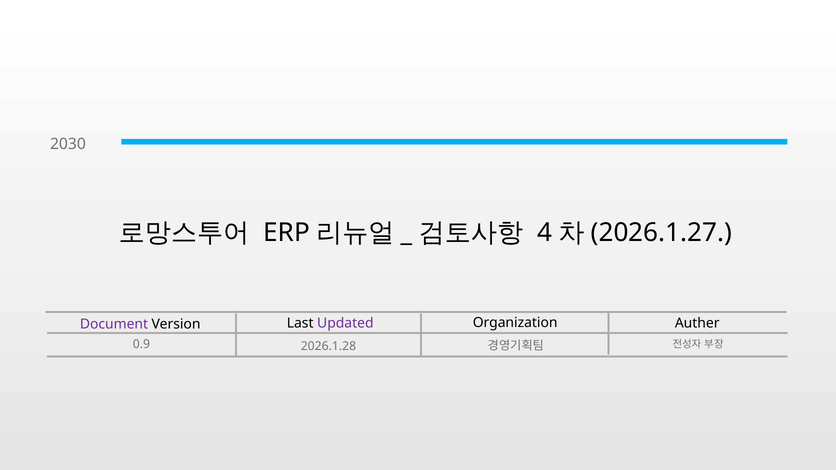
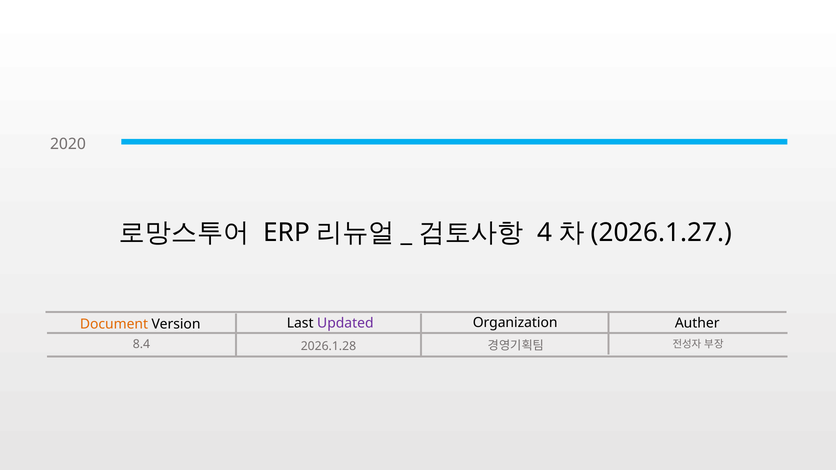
2030: 2030 -> 2020 (68, 144)
Document colour: purple -> orange (114, 324)
0.9: 0.9 -> 8.4 (141, 345)
